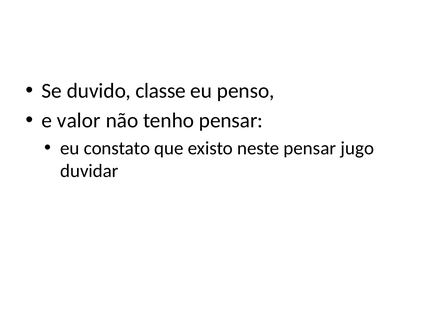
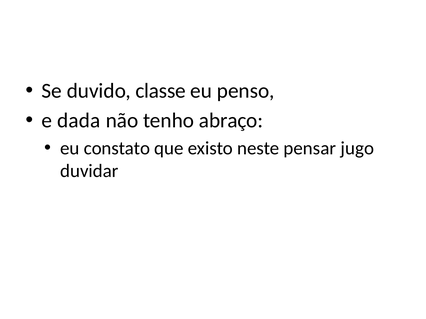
valor: valor -> dada (79, 121)
tenho pensar: pensar -> abraço (231, 121)
